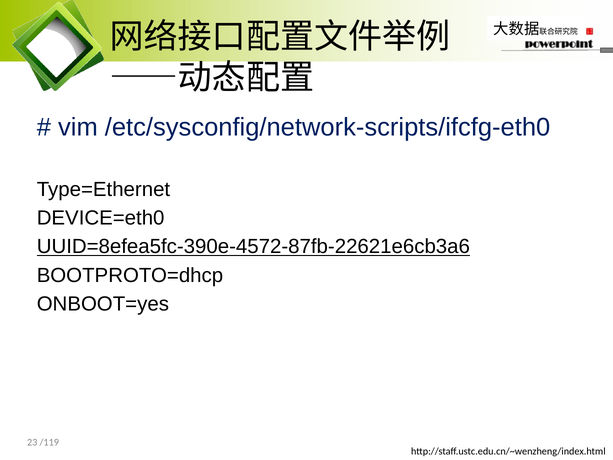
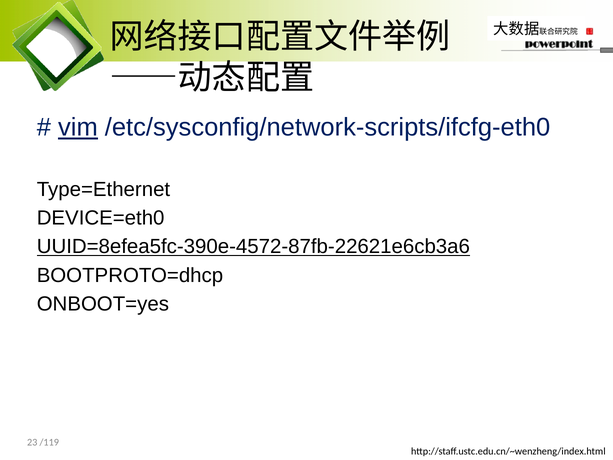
vim underline: none -> present (78, 127)
